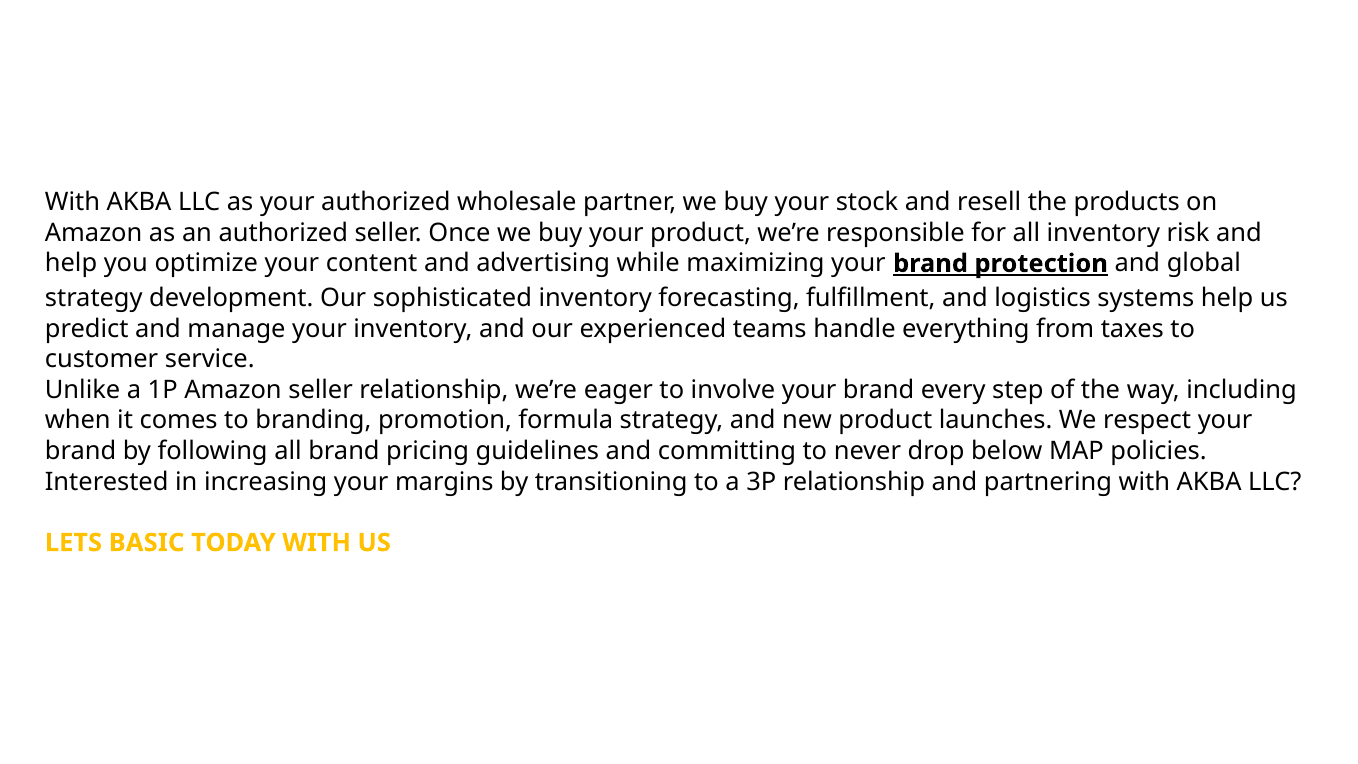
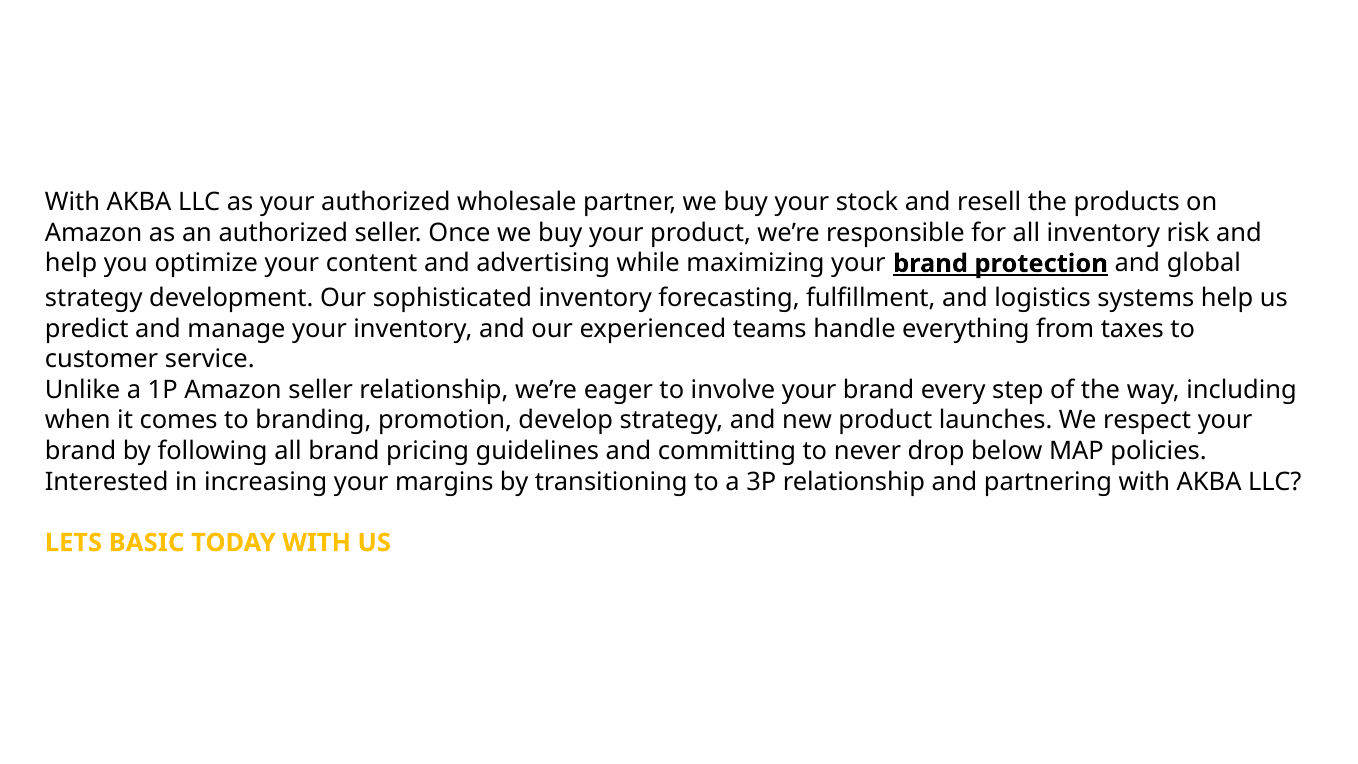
formula: formula -> develop (566, 420)
